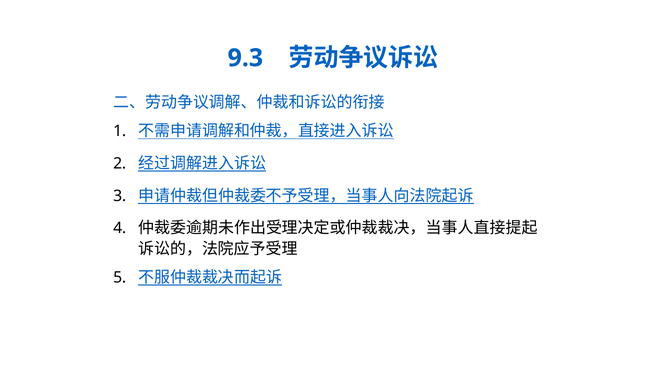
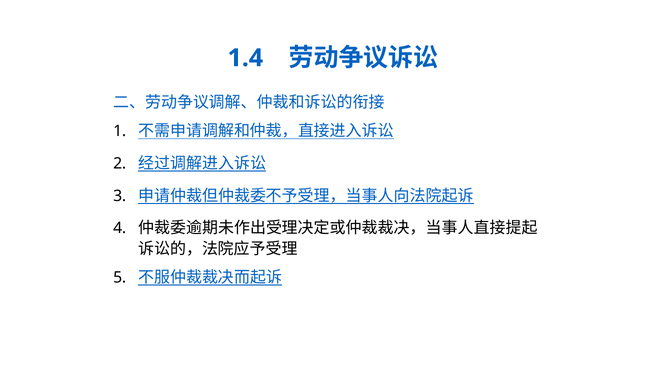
9.3: 9.3 -> 1.4 (245, 58)
